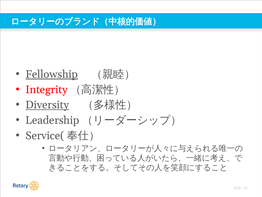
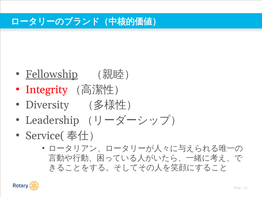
Diversity underline: present -> none (47, 105)
